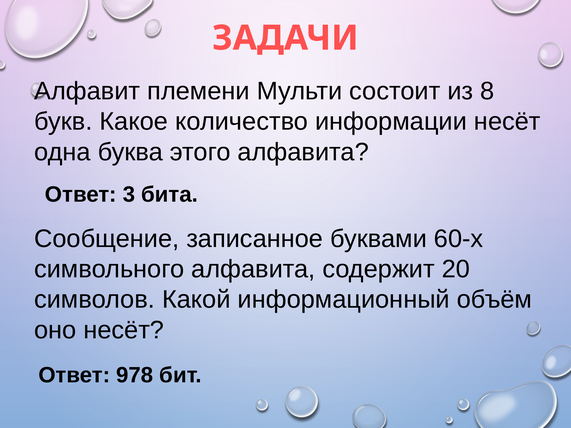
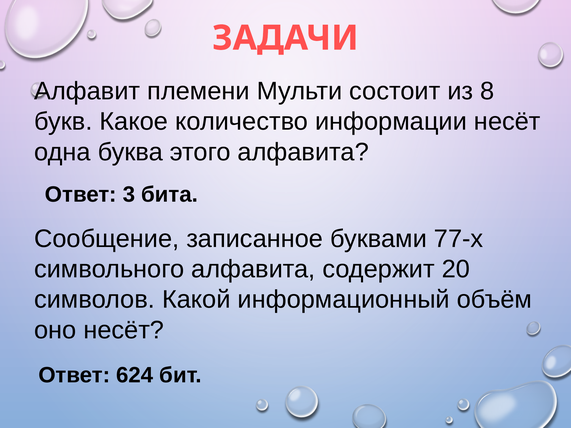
60-х: 60-х -> 77-х (459, 239)
978: 978 -> 624 (135, 376)
